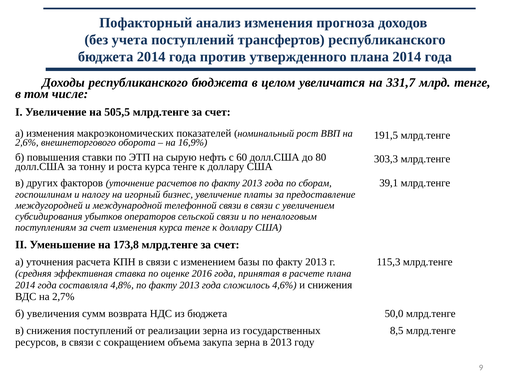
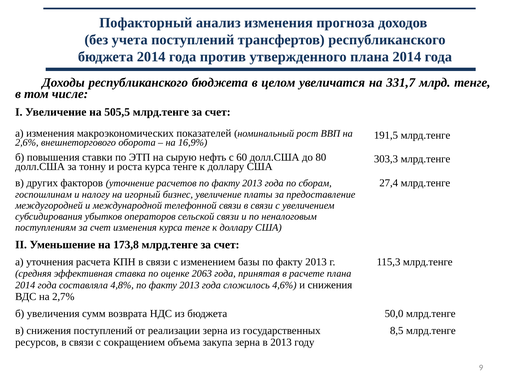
39,1: 39,1 -> 27,4 (389, 183)
2016: 2016 -> 2063 (202, 274)
